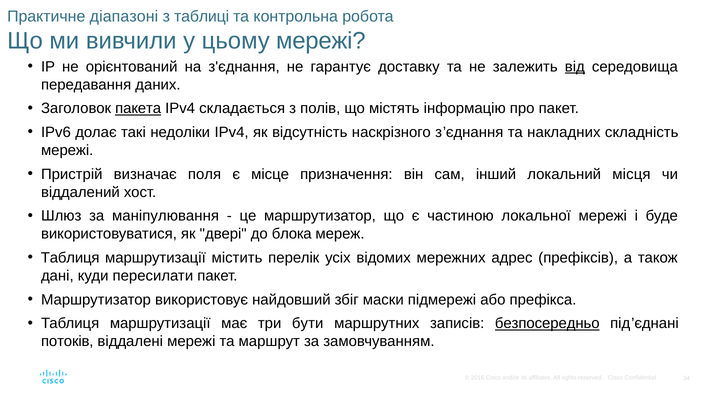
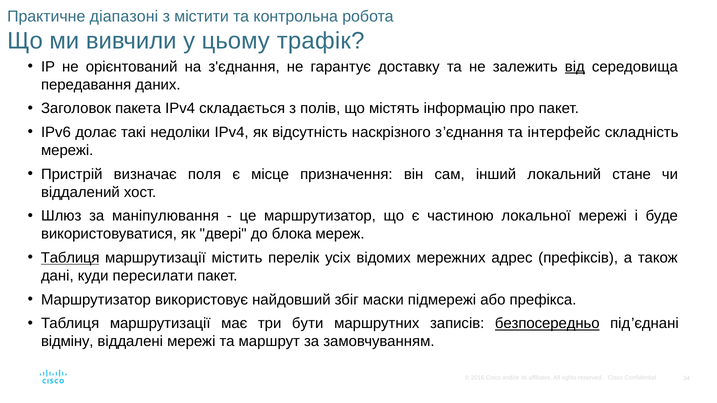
таблиці: таблиці -> містити (202, 16)
цьому мережі: мережі -> трафік (321, 41)
пакета underline: present -> none (138, 109)
накладних: накладних -> інтерфейс (564, 132)
місця: місця -> стане (632, 174)
Таблиця underline: none -> present (70, 258)
потоків: потоків -> відміну (67, 342)
